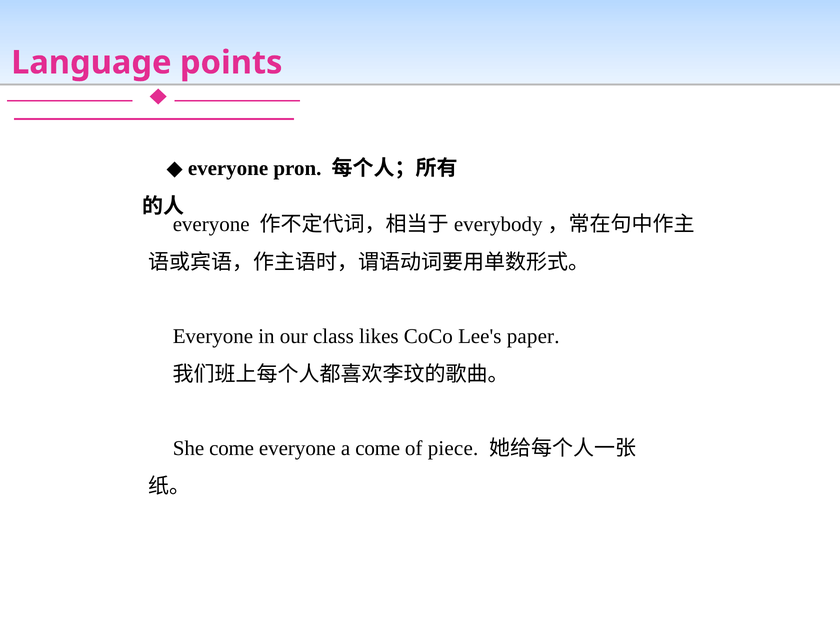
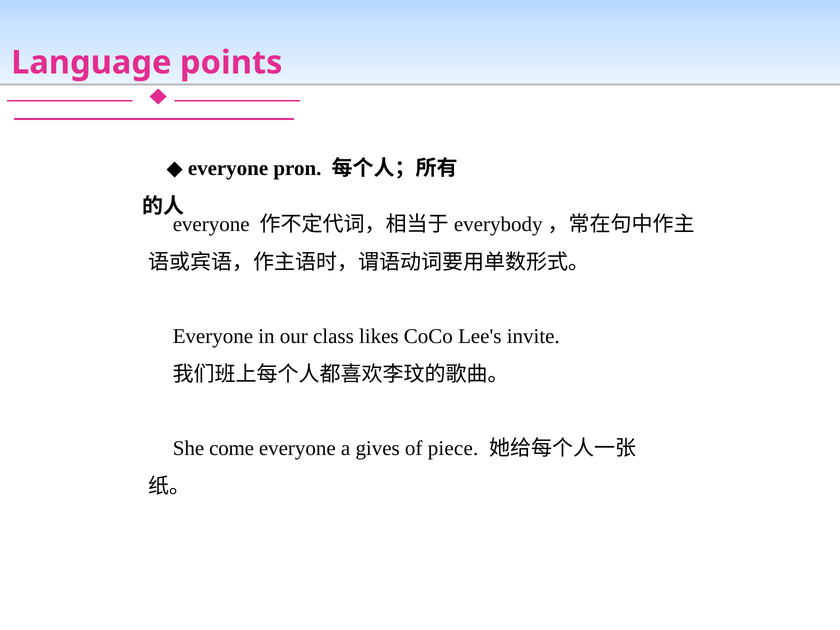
paper: paper -> invite (533, 336)
a come: come -> gives (378, 448)
